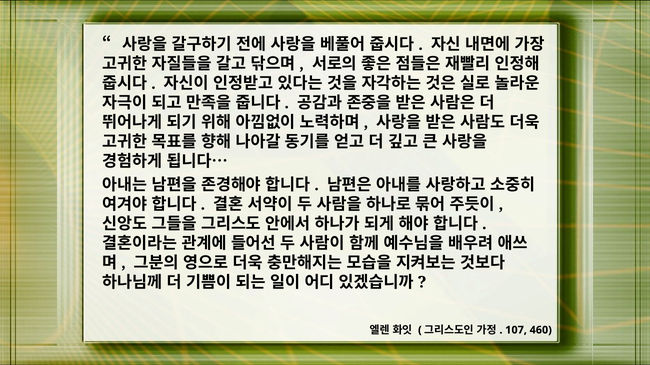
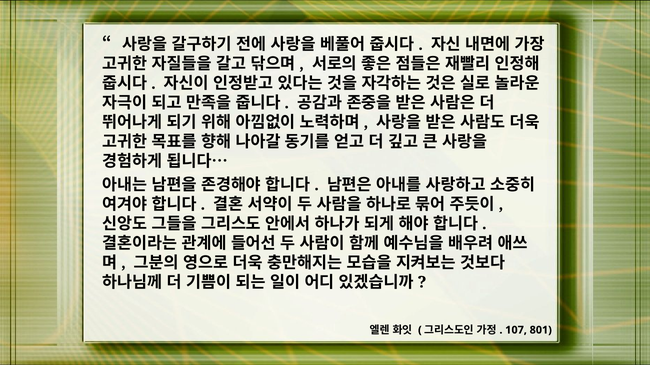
460: 460 -> 801 (541, 331)
